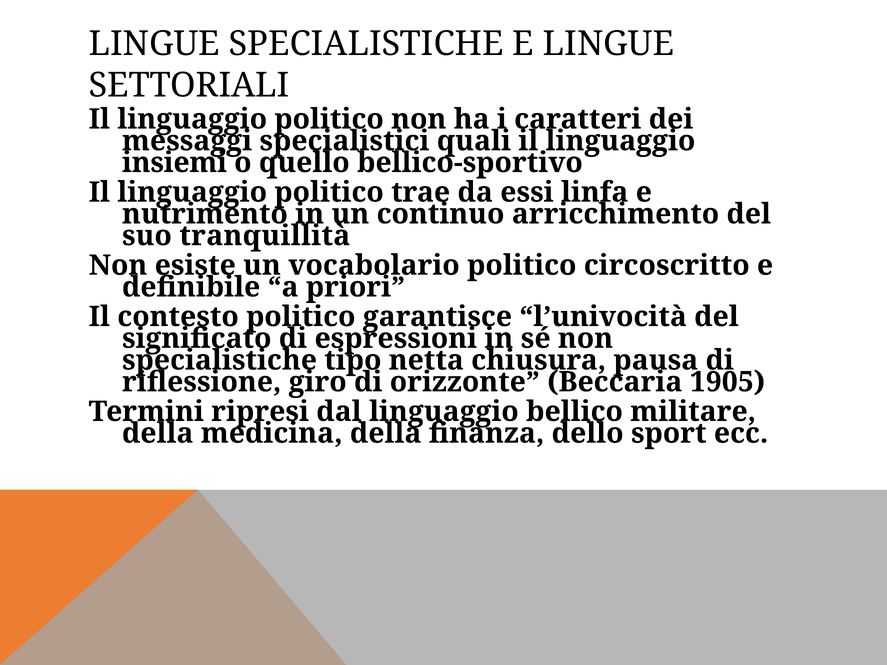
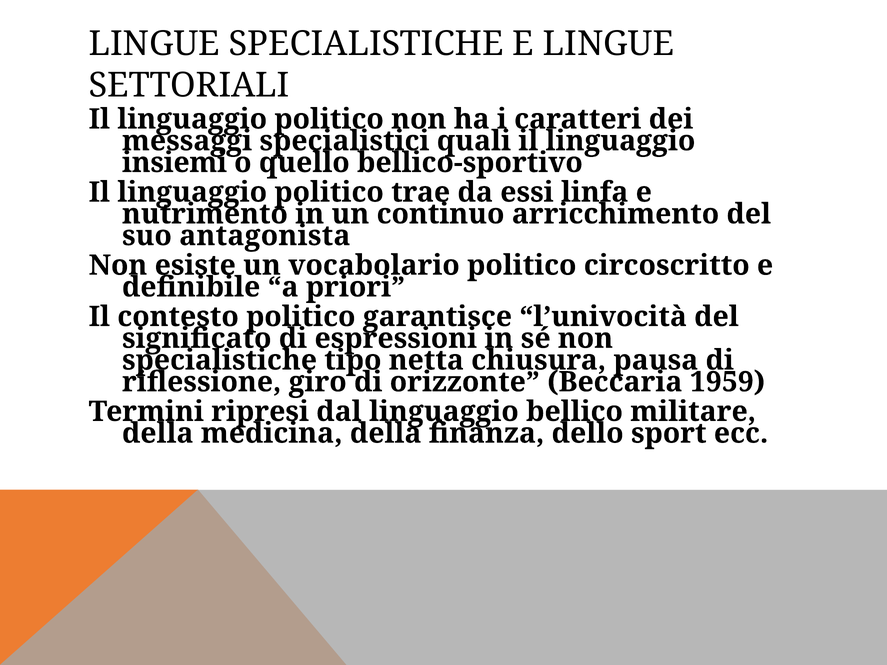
tranquillità: tranquillità -> antagonista (265, 236)
1905: 1905 -> 1959 (727, 382)
